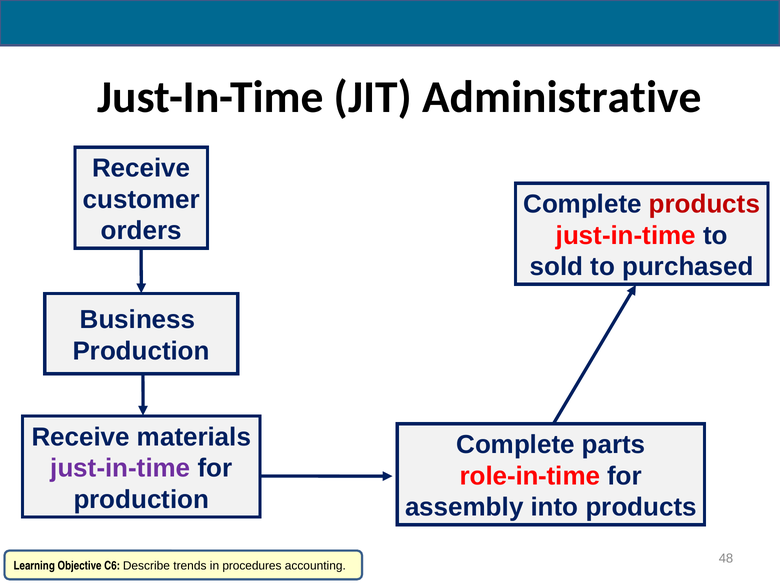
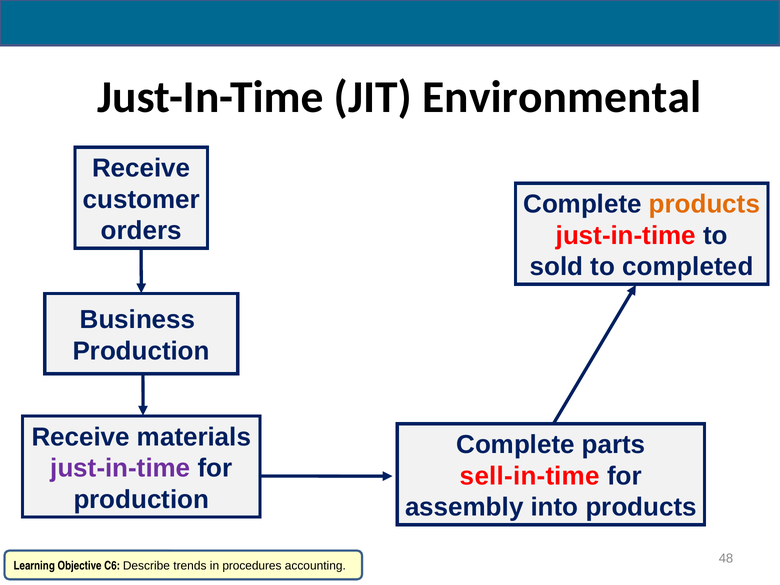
Administrative: Administrative -> Environmental (562, 97)
products colour: red -> orange (704, 204)
purchased: purchased -> completed (688, 267)
role-in-time: role-in-time -> sell-in-time (530, 476)
